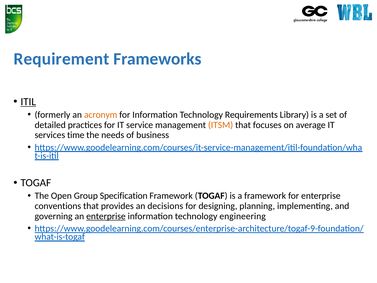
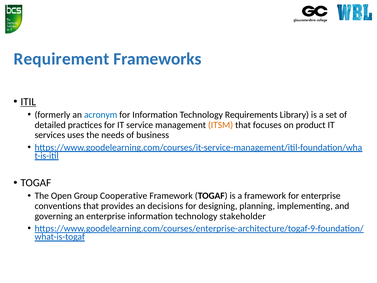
acronym colour: orange -> blue (101, 115)
average: average -> product (311, 125)
time: time -> uses (76, 135)
Specification: Specification -> Cooperative (124, 196)
enterprise underline: present -> none (106, 216)
engineering: engineering -> stakeholder (243, 216)
